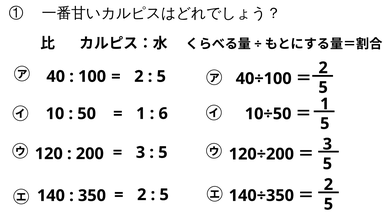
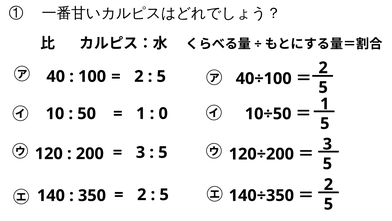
6: 6 -> 0 (163, 113)
